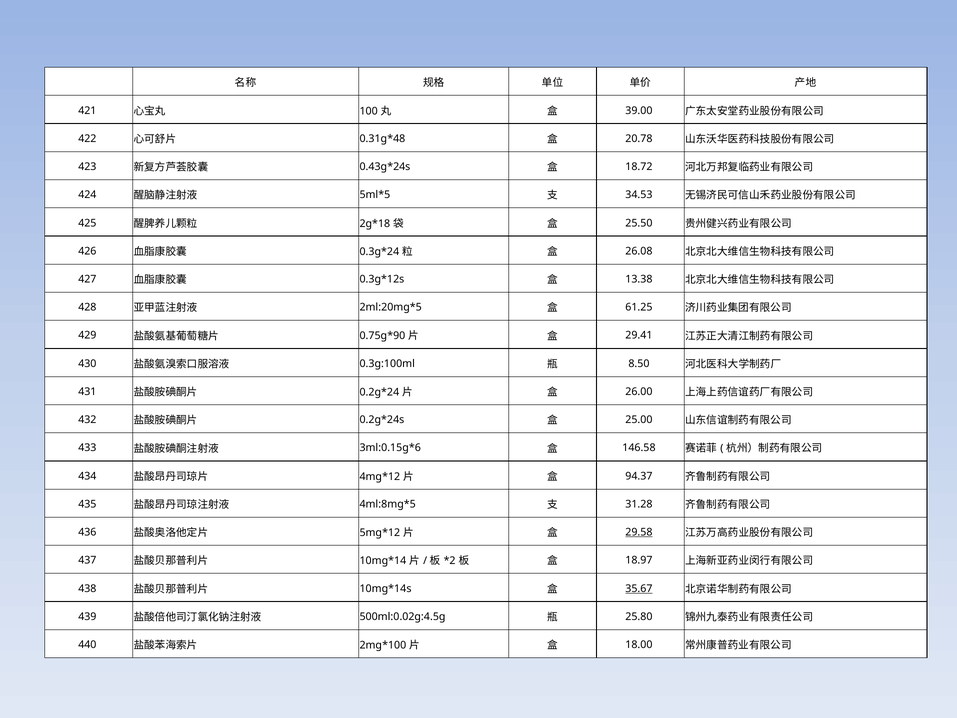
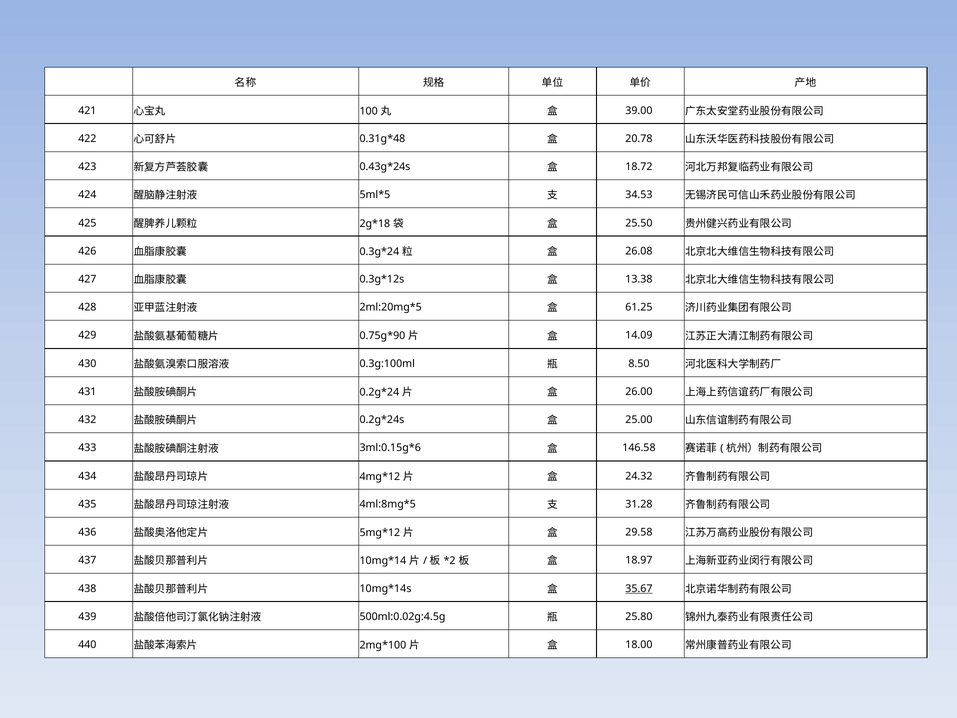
29.41: 29.41 -> 14.09 (639, 335)
94.37: 94.37 -> 24.32 (639, 476)
29.58 underline: present -> none (639, 532)
